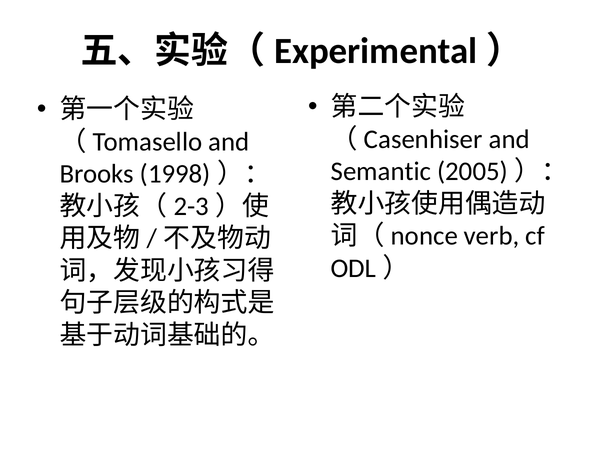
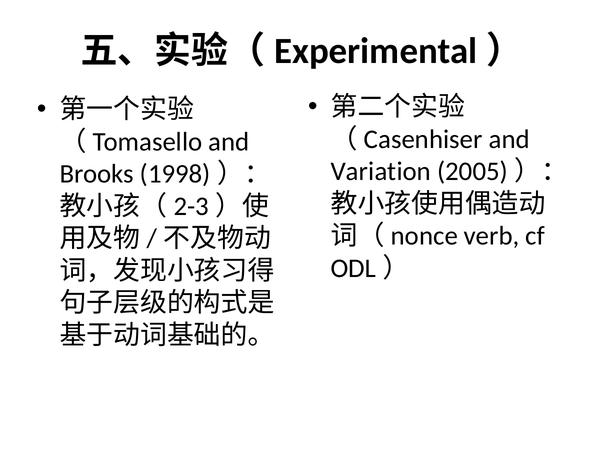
Semantic: Semantic -> Variation (381, 172)
